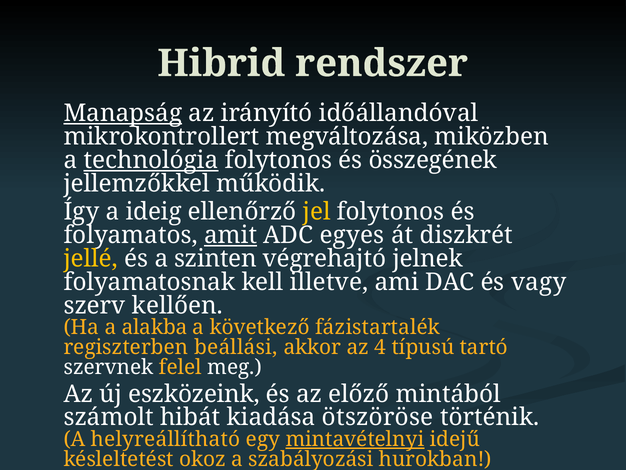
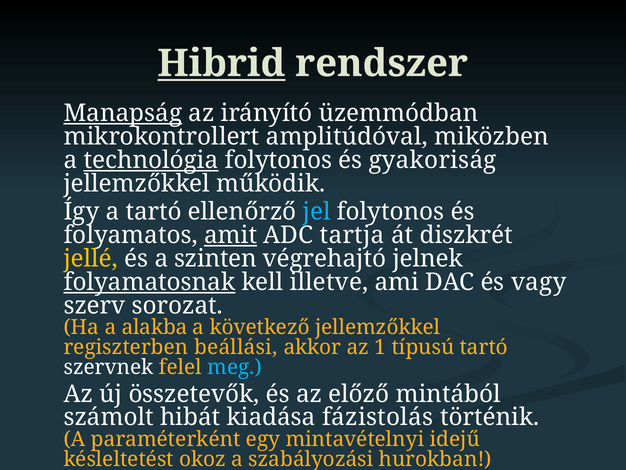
Hibrid underline: none -> present (221, 63)
időállandóval: időállandóval -> üzemmódban (399, 113)
megváltozása: megváltozása -> amplitúdóval (347, 137)
összegének: összegének -> gyakoriság (433, 160)
a ideig: ideig -> tartó (154, 212)
jel colour: yellow -> light blue (317, 212)
egyes: egyes -> tartja (352, 235)
folyamatosnak underline: none -> present (149, 282)
kellően: kellően -> sorozat (177, 305)
következő fázistartalék: fázistartalék -> jellemzőkkel (378, 327)
4: 4 -> 1 (380, 347)
meg colour: white -> light blue (235, 367)
eszközeink: eszközeink -> összetevők (194, 394)
ötszöröse: ötszöröse -> fázistolás (378, 417)
helyreállítható: helyreállítható -> paraméterként (166, 439)
mintavételnyi underline: present -> none (355, 439)
